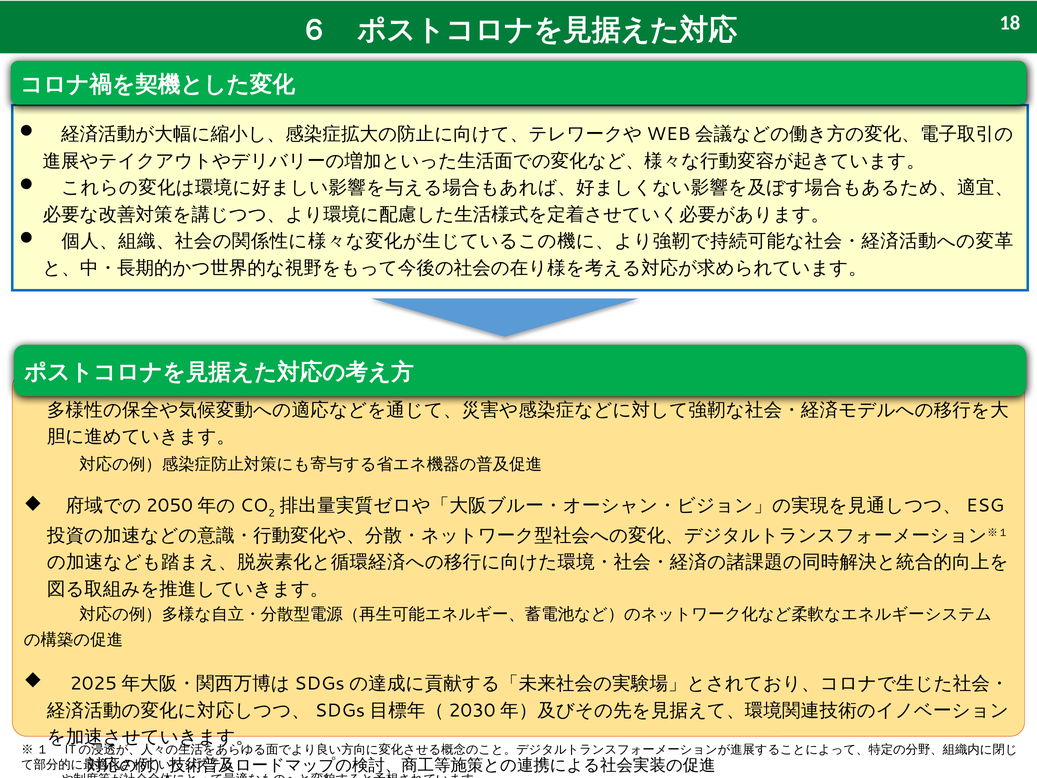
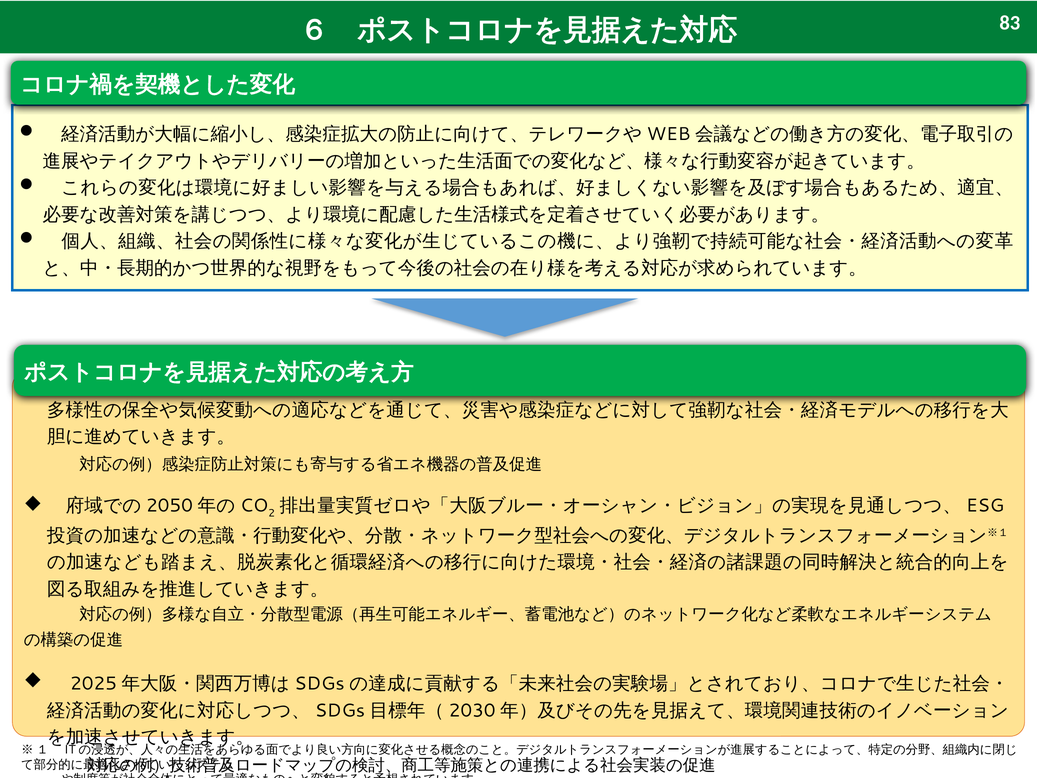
18: 18 -> 83 (1010, 23)
